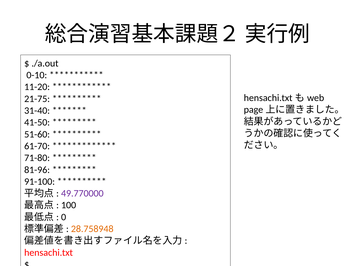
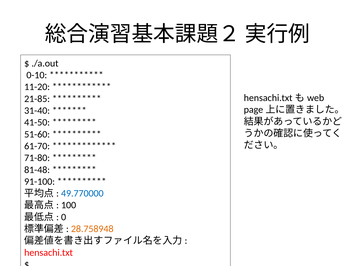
21-75: 21-75 -> 21-85 (37, 99)
81-96: 81-96 -> 81-48 (37, 170)
49.770000 colour: purple -> blue (82, 194)
